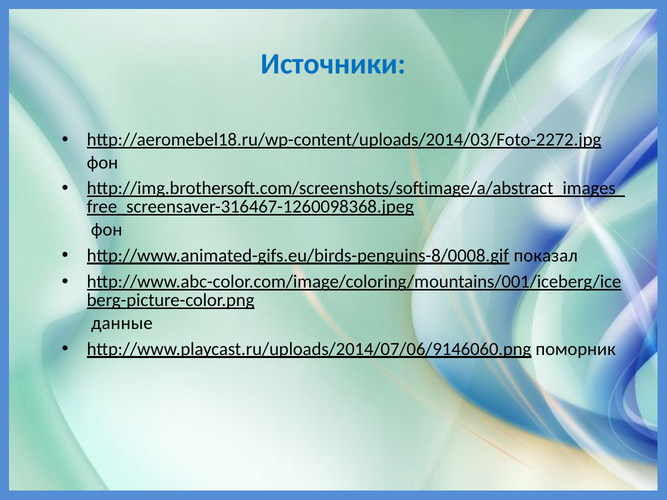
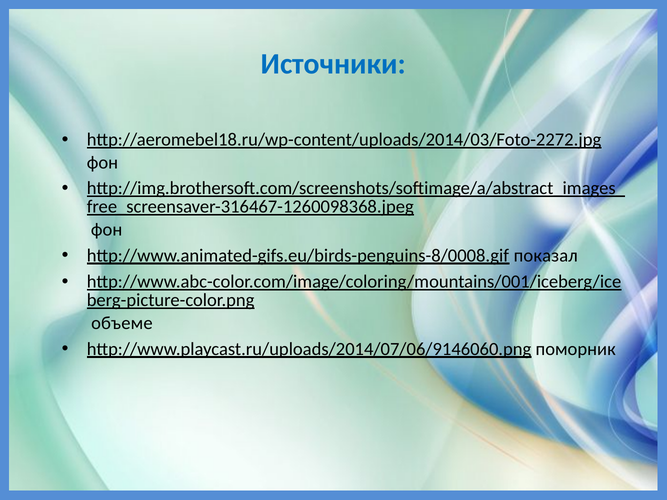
данные: данные -> объеме (122, 323)
